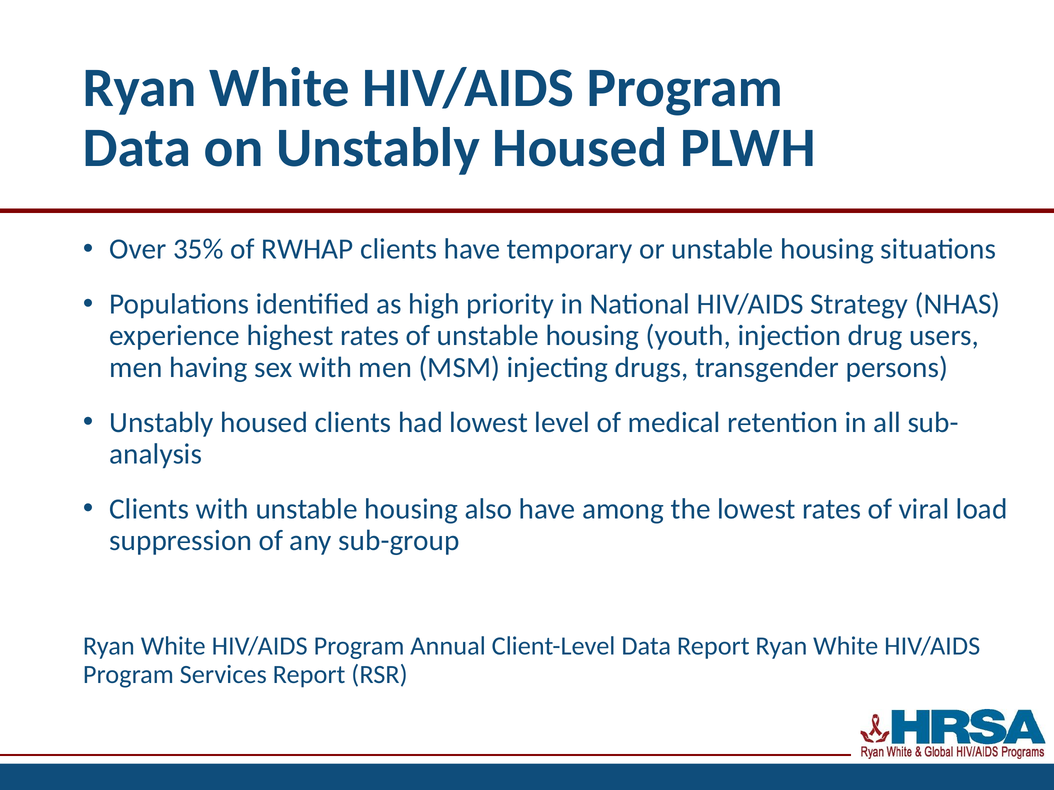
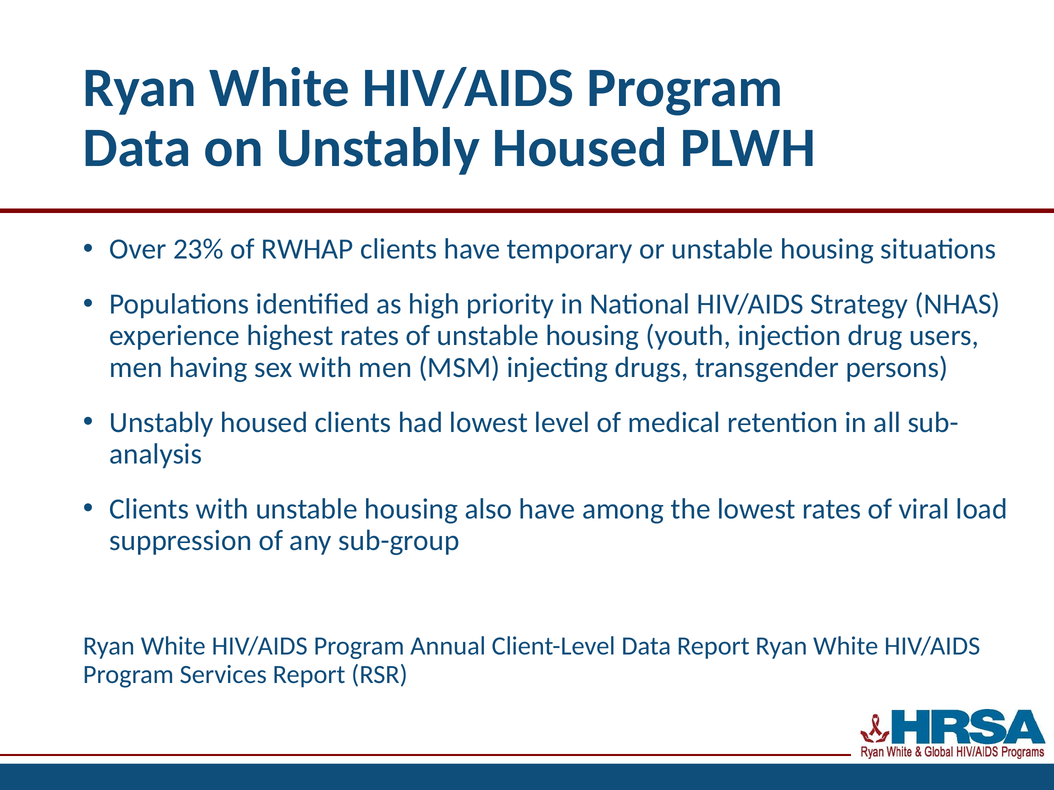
35%: 35% -> 23% (198, 249)
